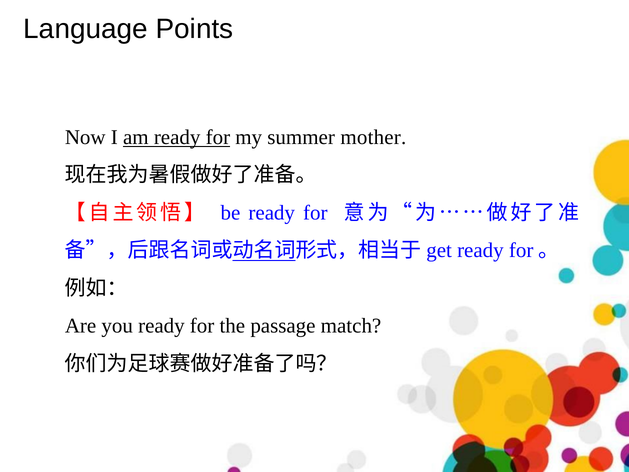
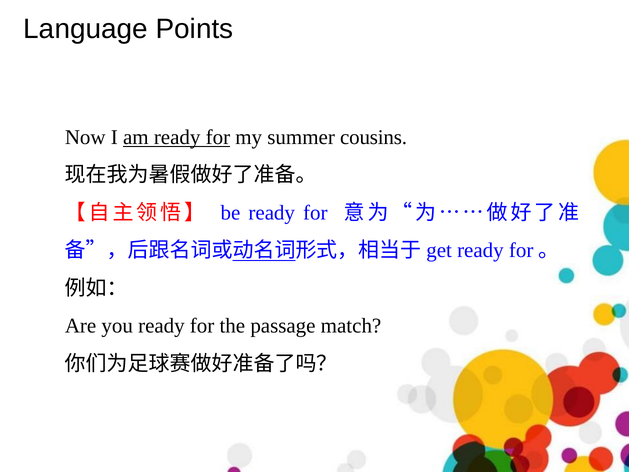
mother: mother -> cousins (374, 137)
